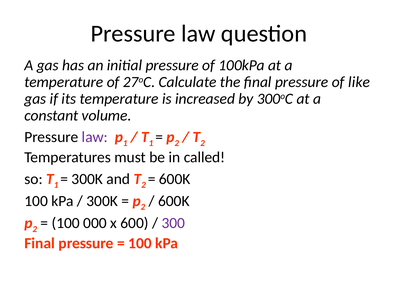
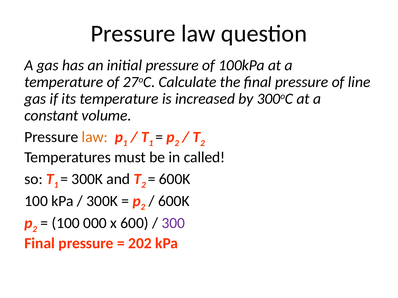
like: like -> line (359, 82)
law colour: purple -> orange (95, 137)
100: 100 -> 202 (140, 244)
